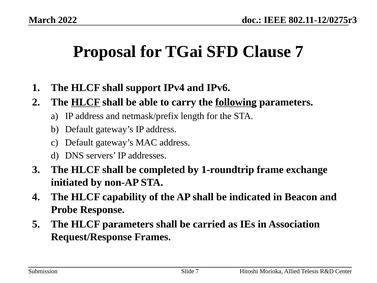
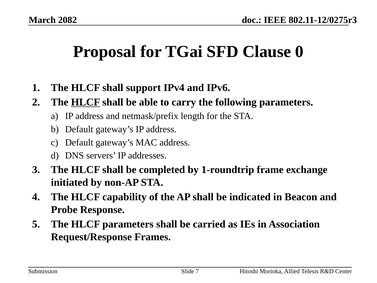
2022: 2022 -> 2082 (67, 20)
Clause 7: 7 -> 0 (299, 51)
following underline: present -> none (236, 102)
